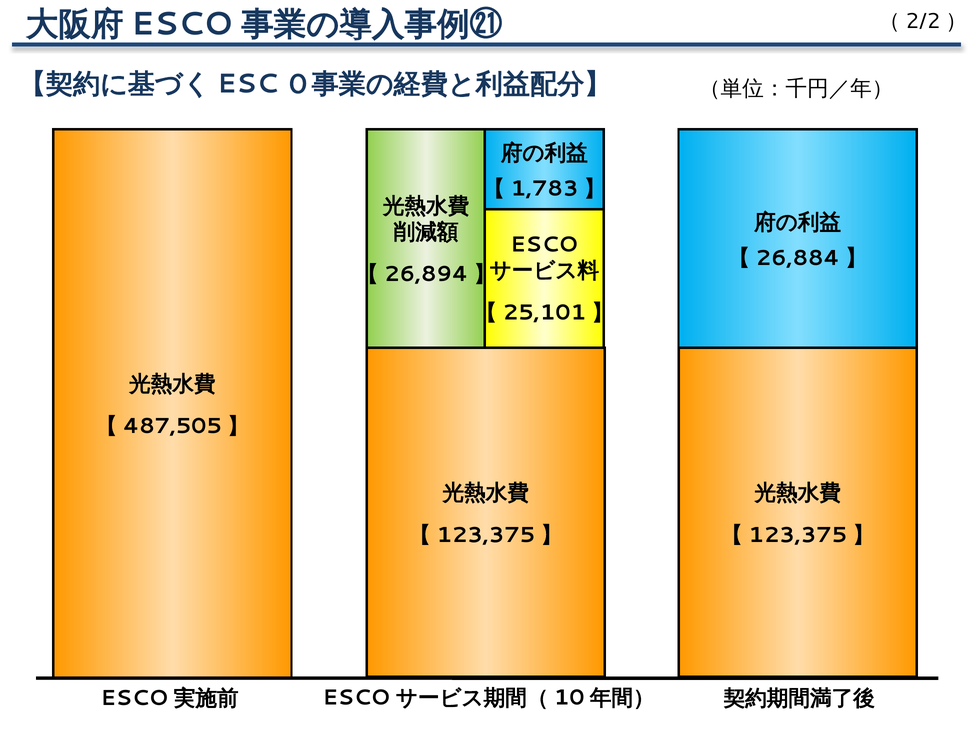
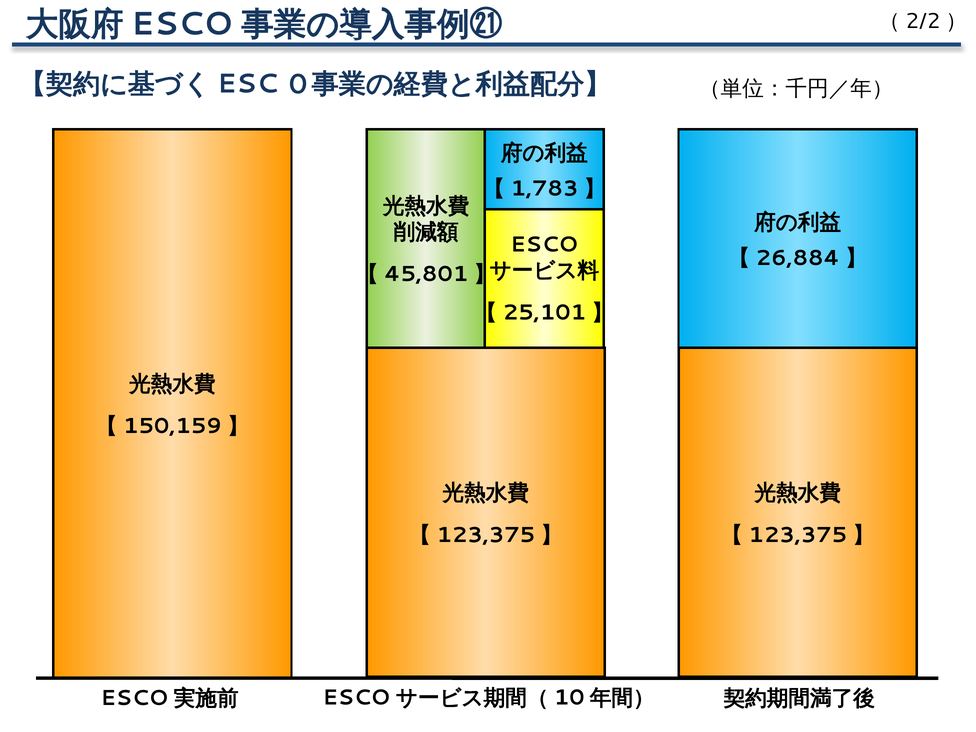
26,894: 26,894 -> 45,801 (426, 274)
487,505: 487,505 -> 150,159 (172, 426)
